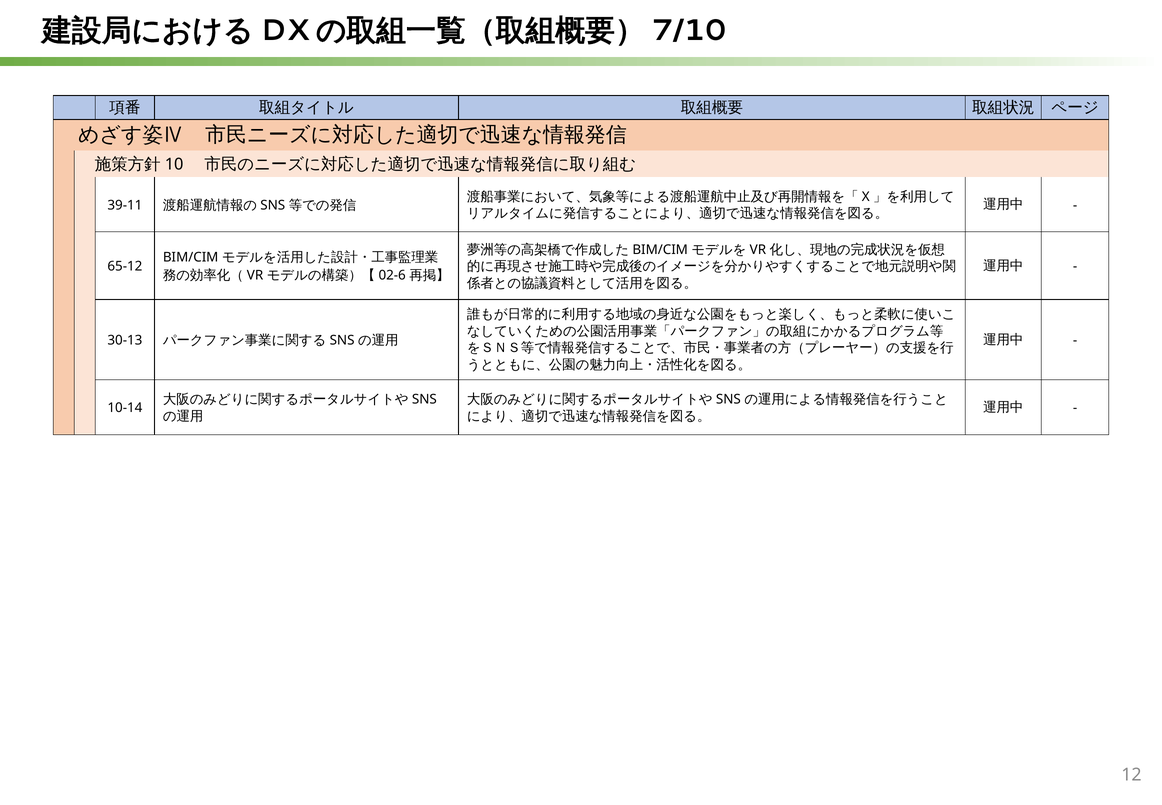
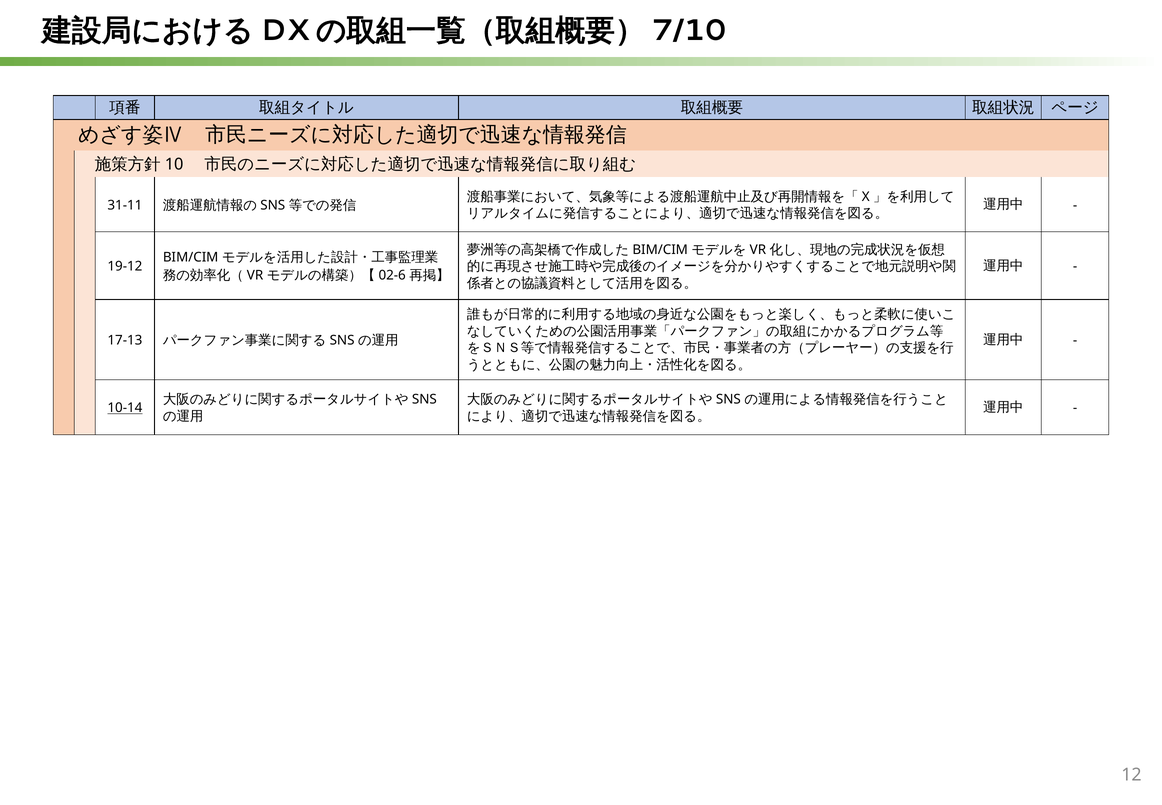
39-11: 39-11 -> 31-11 (125, 205)
65-12: 65-12 -> 19-12 (125, 266)
30-13: 30-13 -> 17-13 (125, 340)
10-14 underline: none -> present (125, 408)
